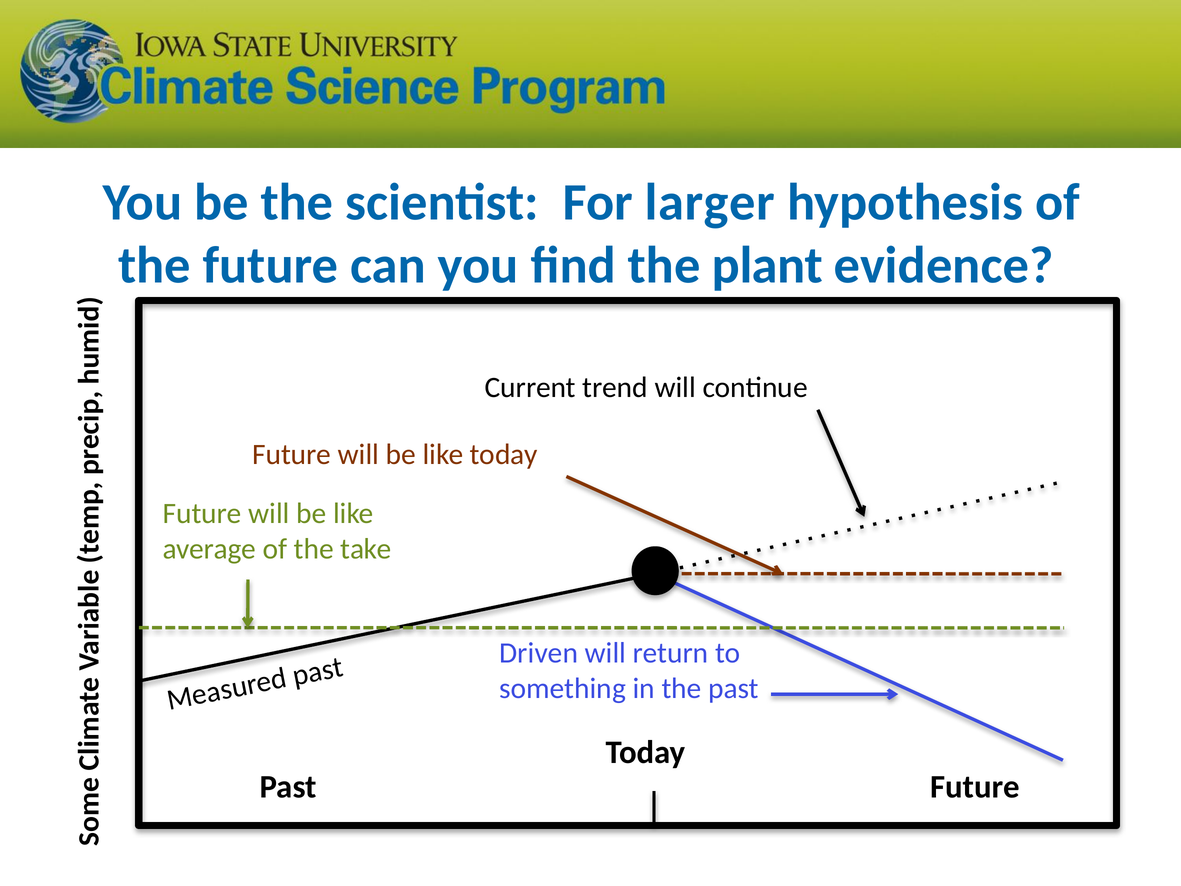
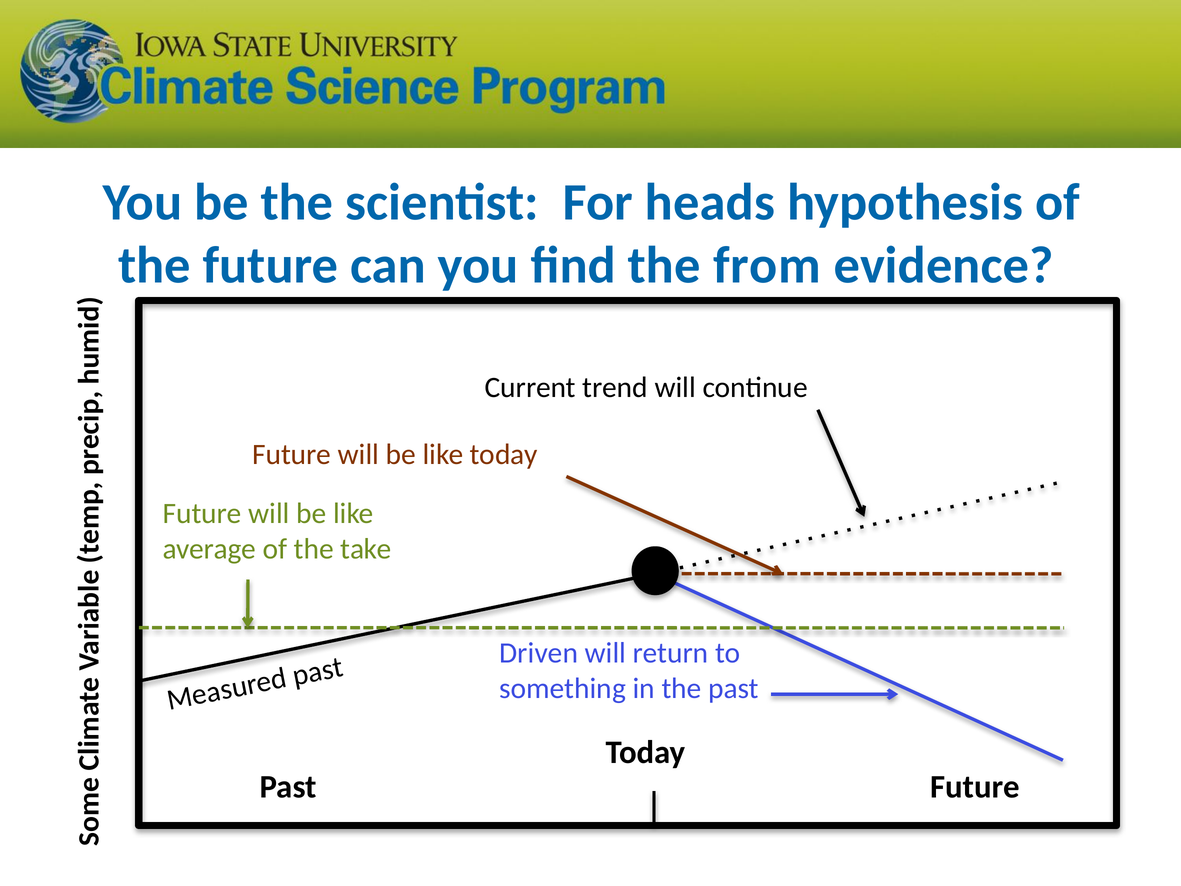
larger: larger -> heads (710, 202)
plant: plant -> from (767, 265)
